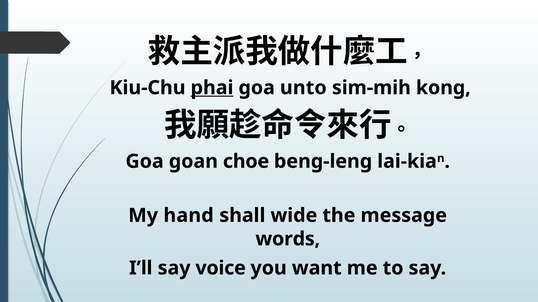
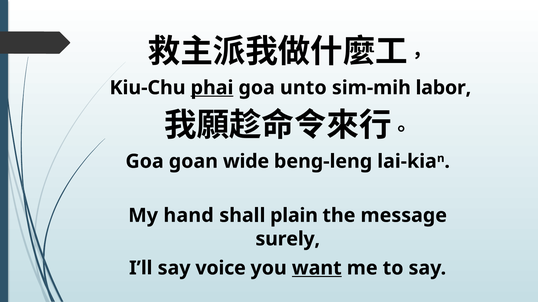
kong: kong -> labor (443, 88)
choe: choe -> wide (246, 162)
wide: wide -> plain (294, 216)
words: words -> surely (288, 239)
want underline: none -> present (317, 269)
